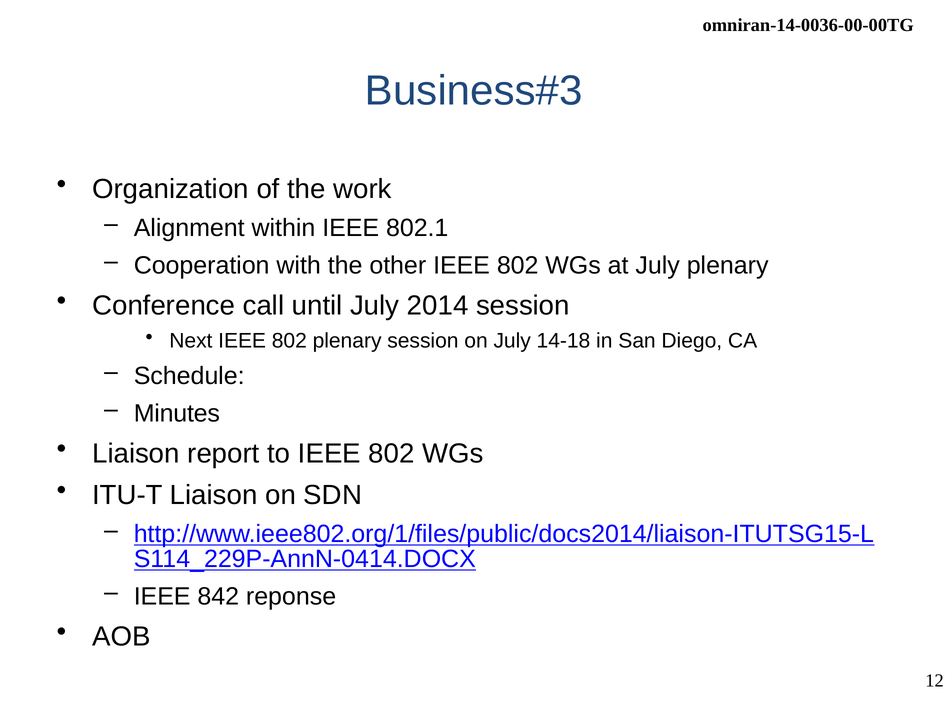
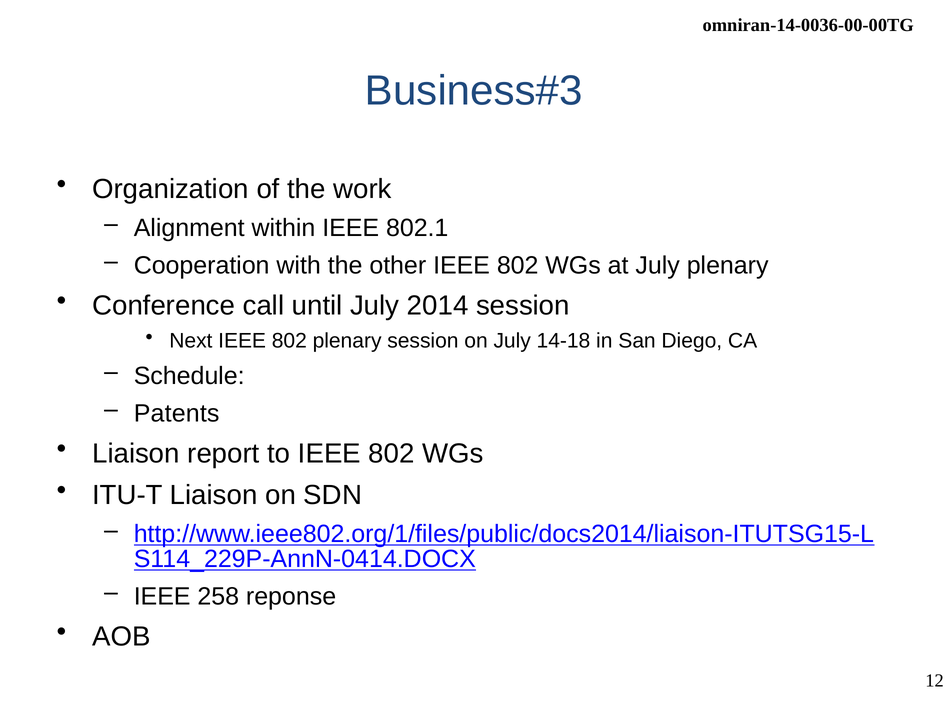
Minutes: Minutes -> Patents (177, 413)
842: 842 -> 258 (218, 596)
